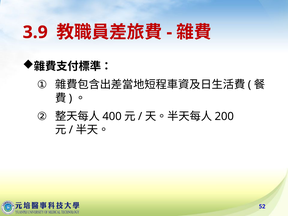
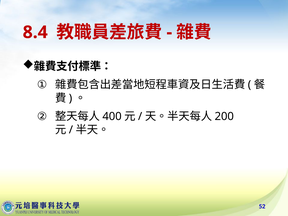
3.9: 3.9 -> 8.4 (35, 32)
